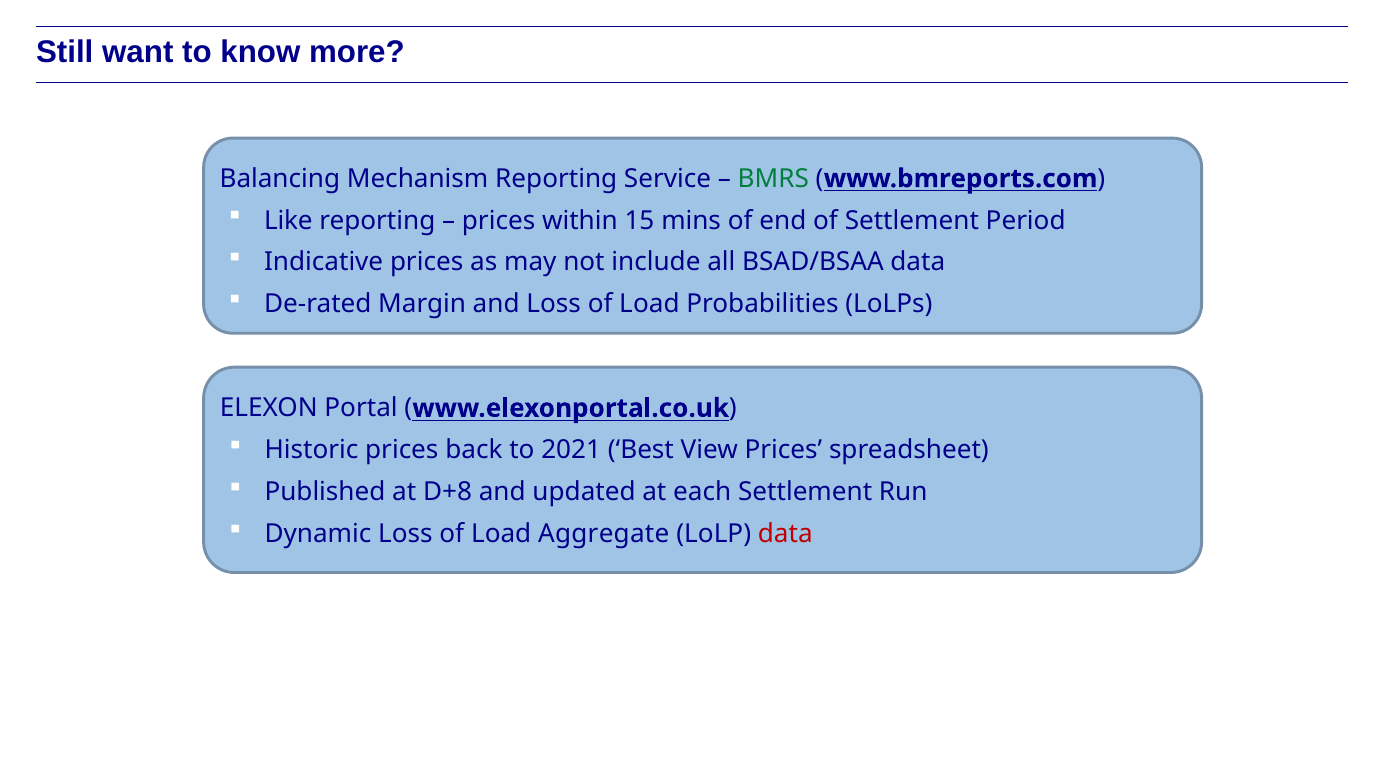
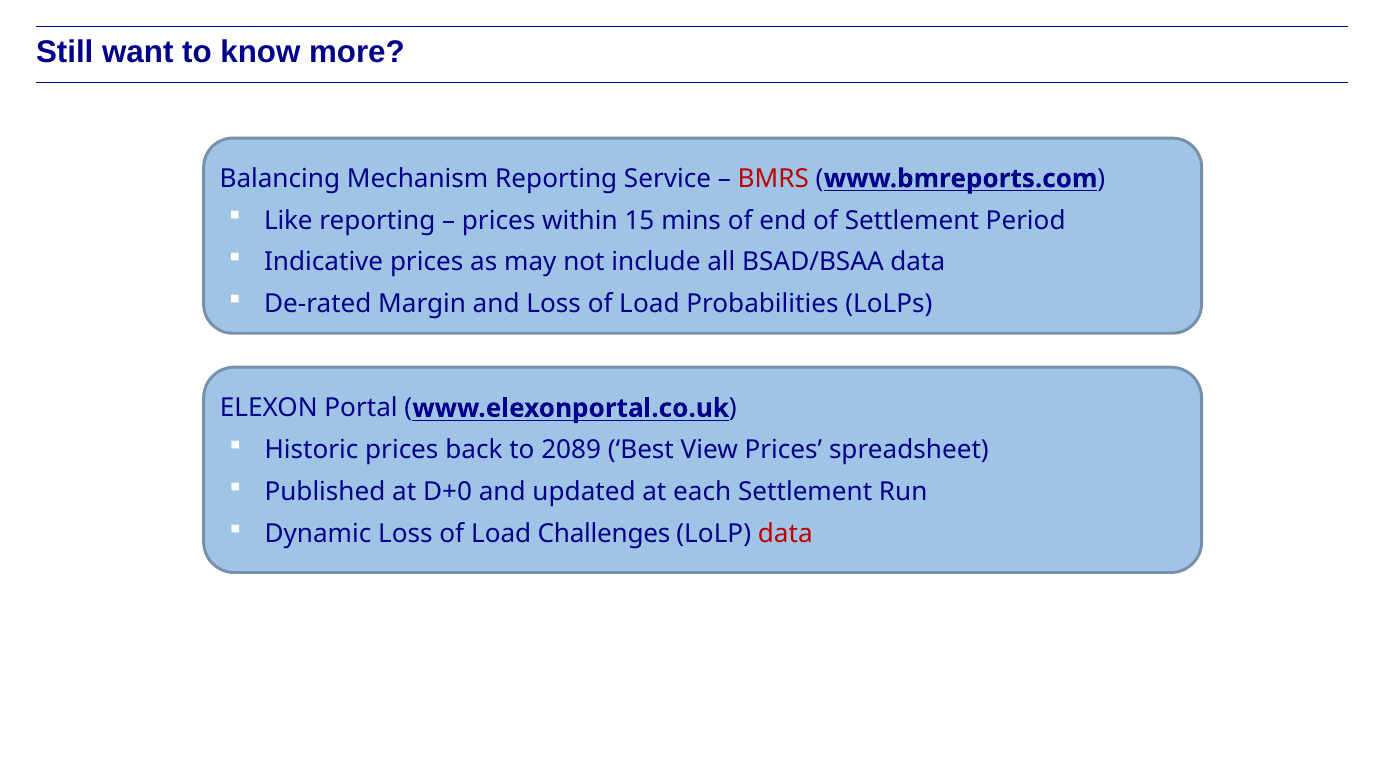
BMRS colour: green -> red (773, 179)
2021: 2021 -> 2089 (571, 450)
D+8: D+8 -> D+0 (448, 492)
Aggregate: Aggregate -> Challenges (604, 533)
